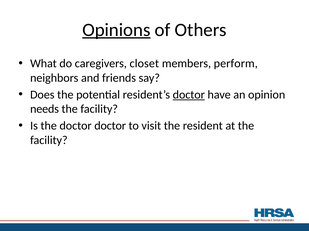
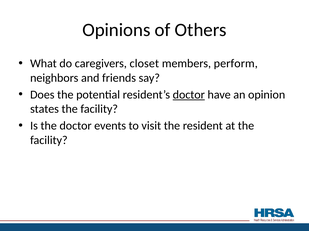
Opinions underline: present -> none (116, 30)
needs: needs -> states (45, 109)
doctor doctor: doctor -> events (110, 126)
